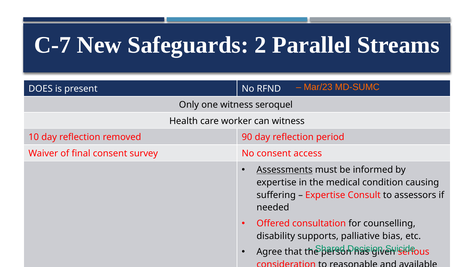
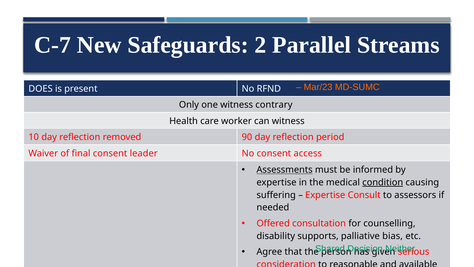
seroquel: seroquel -> contrary (274, 105)
survey: survey -> leader (144, 153)
condition underline: none -> present (383, 182)
Suicide: Suicide -> Neither (400, 248)
